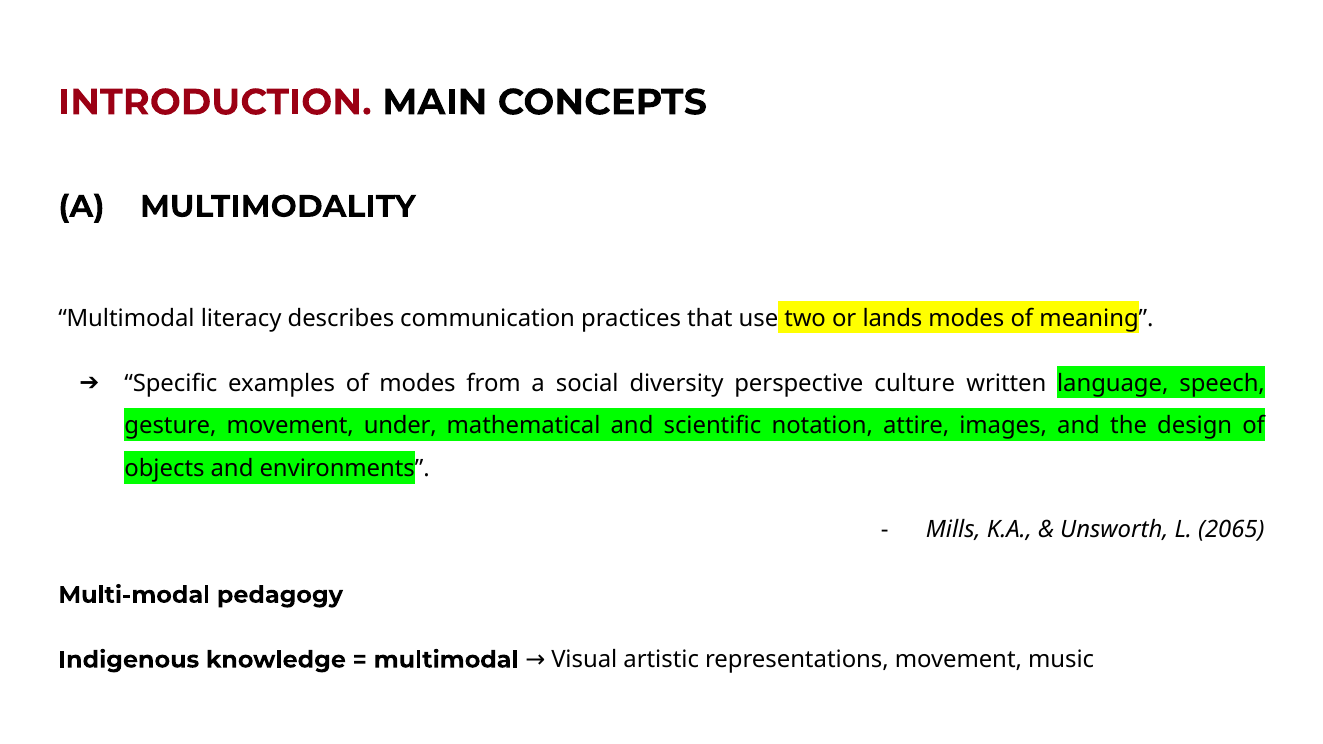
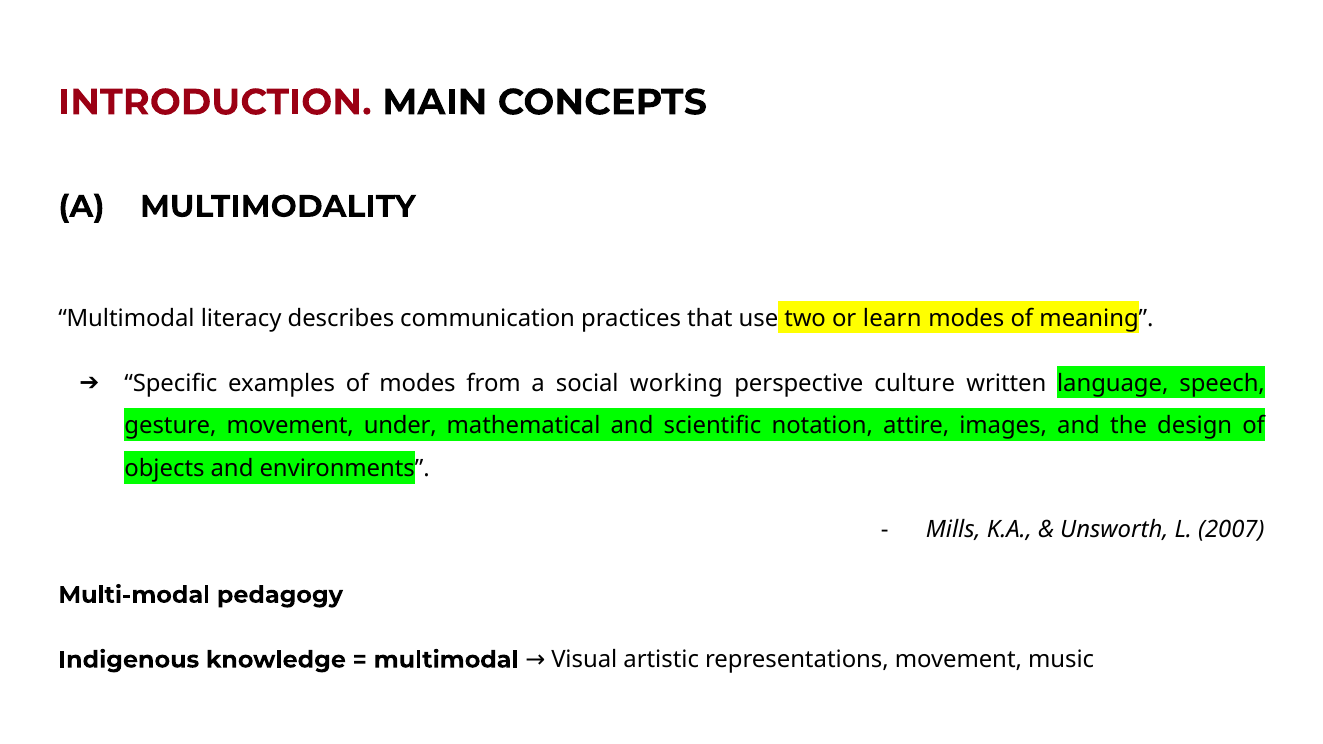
lands: lands -> learn (892, 319)
diversity: diversity -> working (676, 383)
2065: 2065 -> 2007 (1231, 530)
